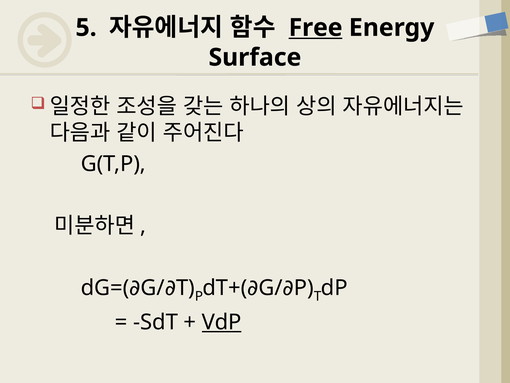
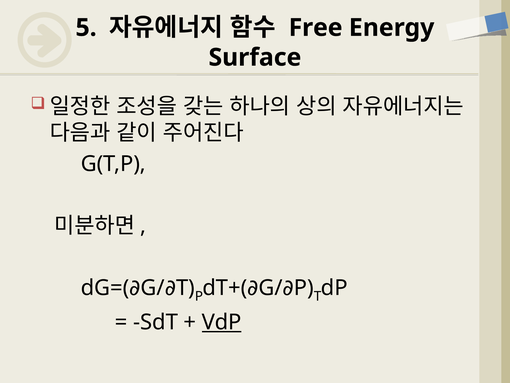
Free underline: present -> none (316, 28)
